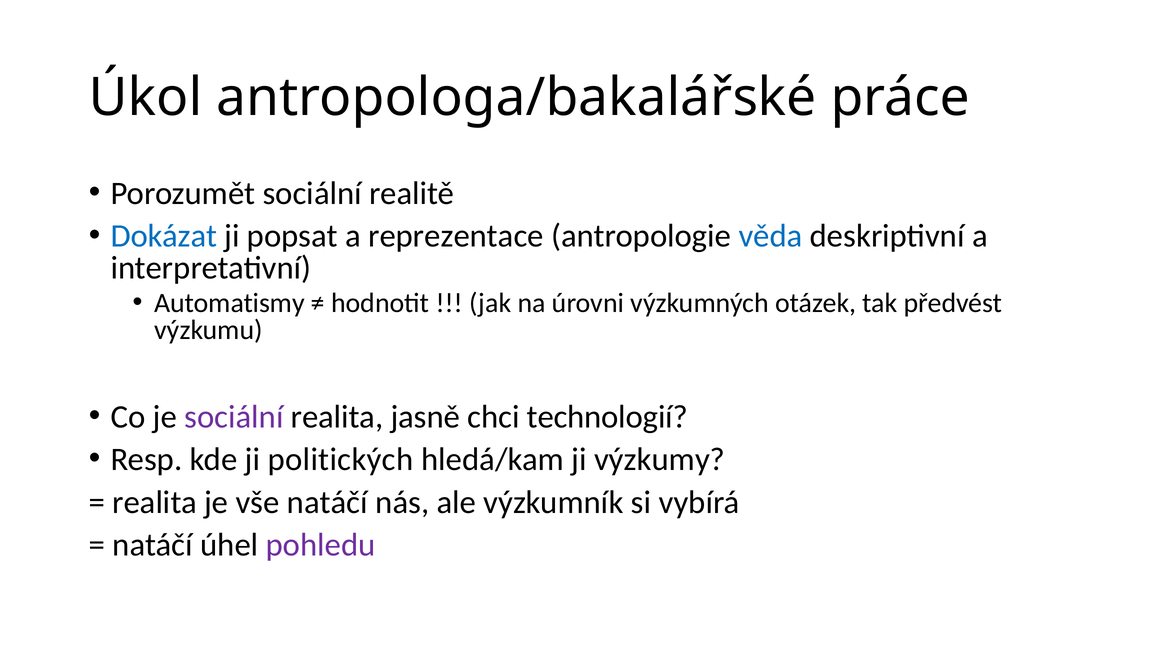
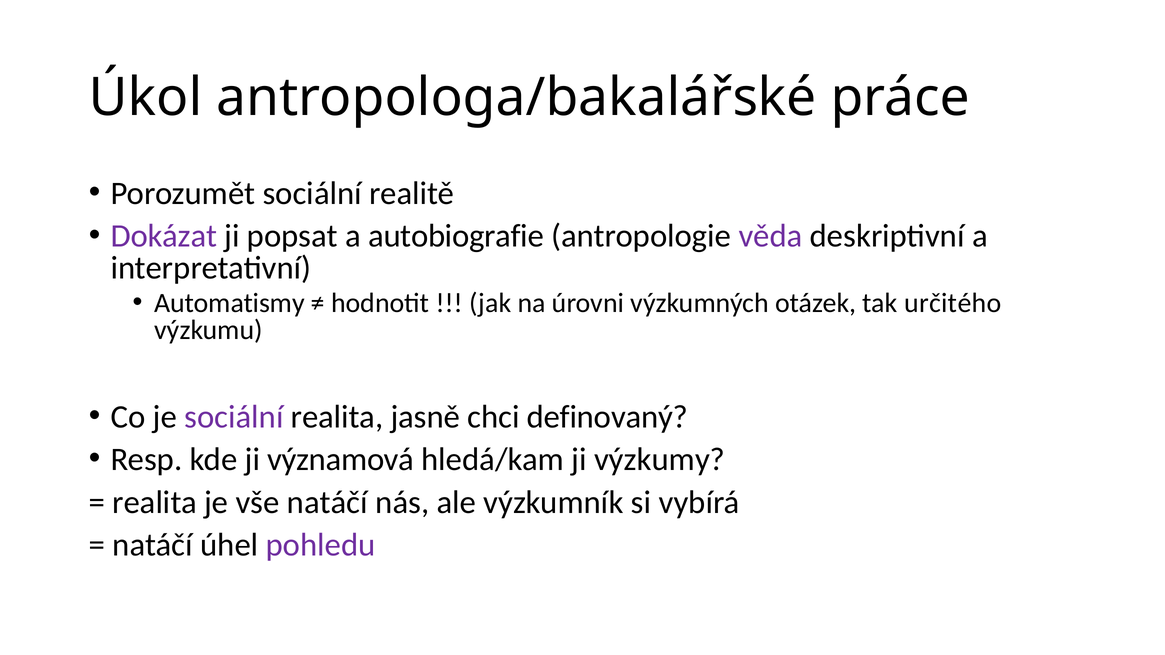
Dokázat colour: blue -> purple (164, 236)
reprezentace: reprezentace -> autobiografie (456, 236)
věda colour: blue -> purple (771, 236)
předvést: předvést -> určitého (953, 303)
technologií: technologií -> definovaný (607, 417)
politických: politických -> významová (341, 460)
